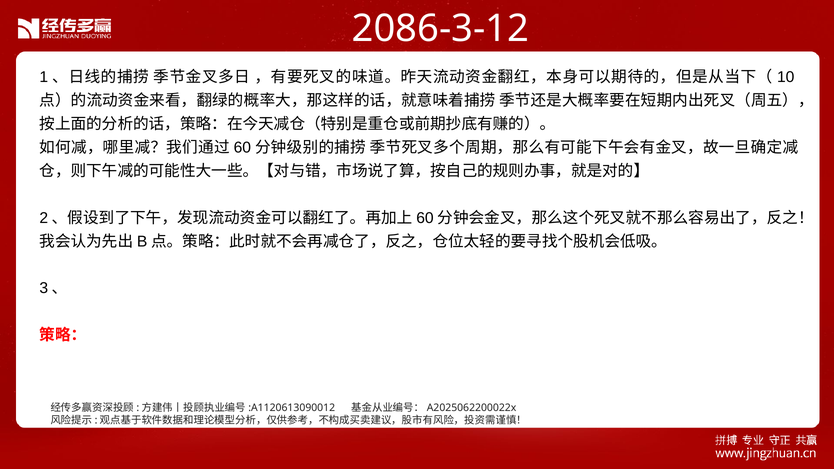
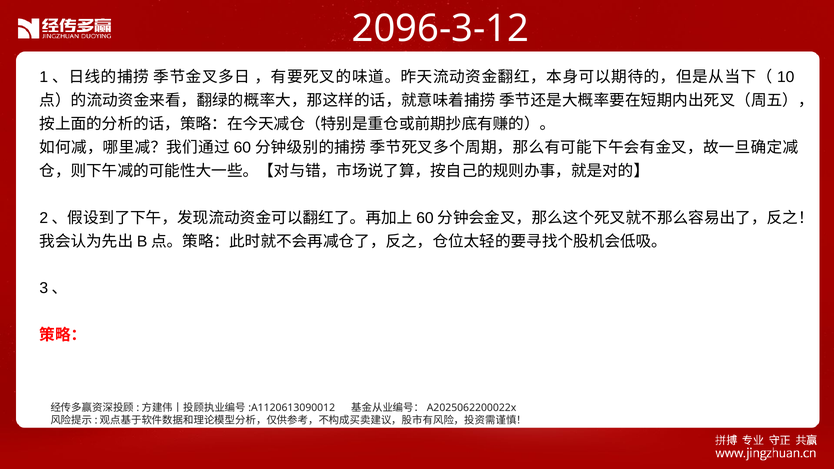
2086-3-12: 2086-3-12 -> 2096-3-12 (440, 29)
